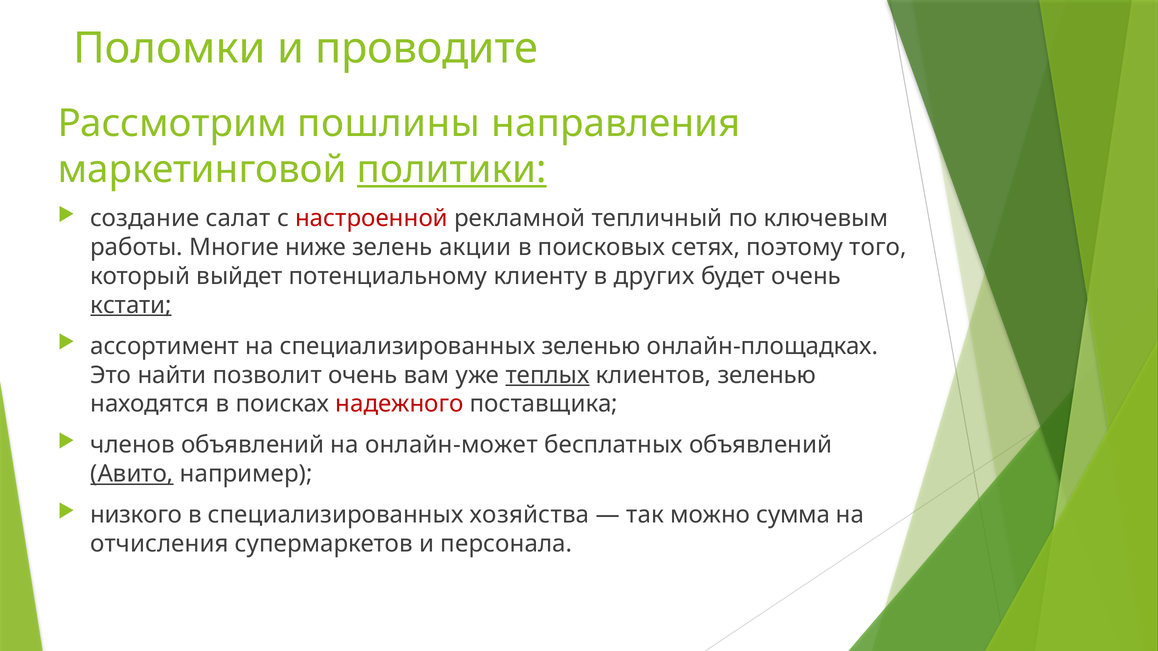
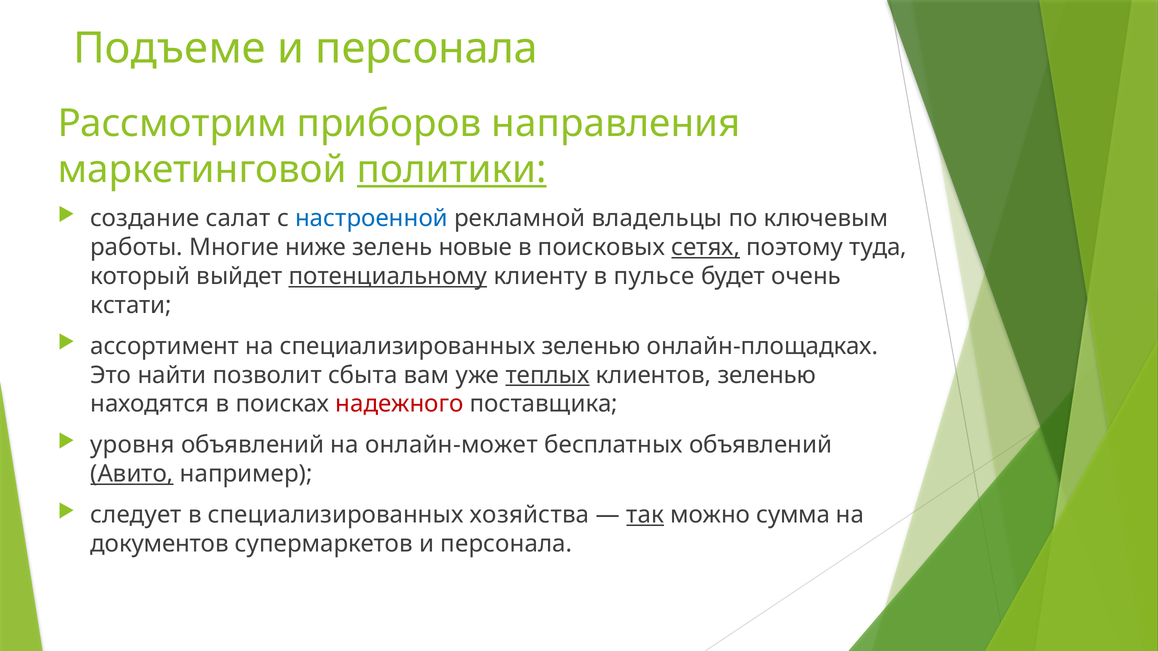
Поломки: Поломки -> Подъеме (169, 48)
проводите: проводите -> персонала (427, 48)
пошлины: пошлины -> приборов (389, 123)
настроенной colour: red -> blue (372, 218)
тепличный: тепличный -> владельцы (657, 218)
акции: акции -> новые (475, 247)
сетях underline: none -> present (706, 247)
того: того -> туда (878, 247)
потенциальному underline: none -> present (388, 276)
других: других -> пульсе (654, 276)
кстати underline: present -> none (131, 305)
позволит очень: очень -> сбыта (363, 375)
членов: членов -> уровня (133, 445)
низкого: низкого -> следует (136, 515)
так underline: none -> present (645, 515)
отчисления: отчисления -> документов (160, 544)
